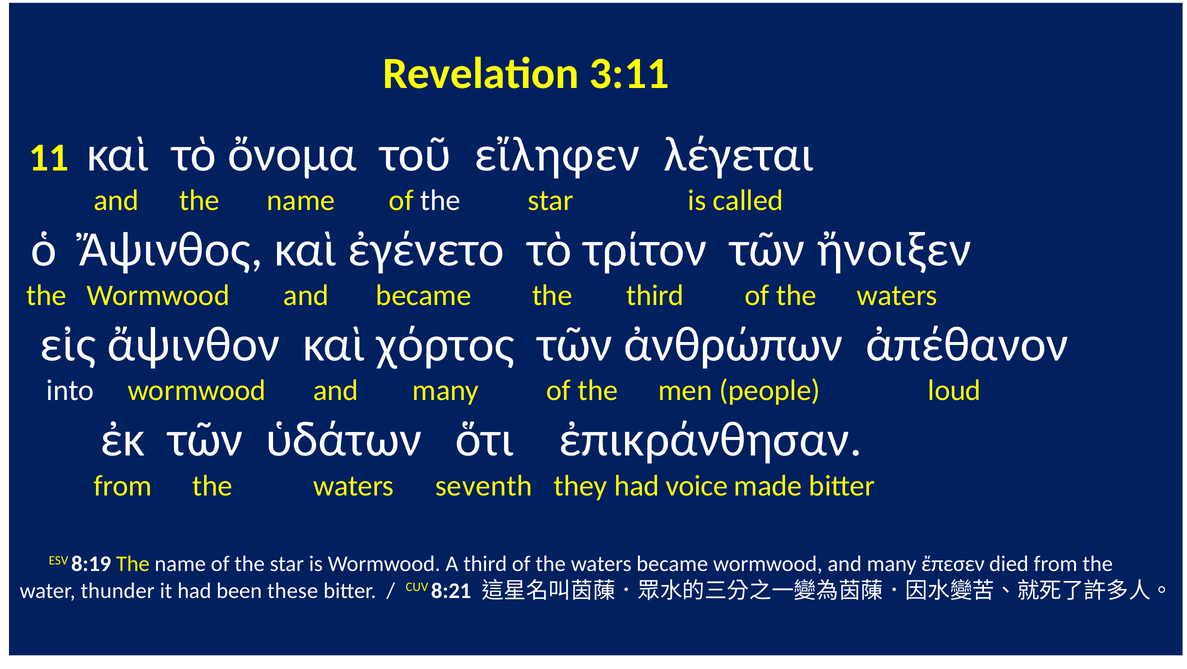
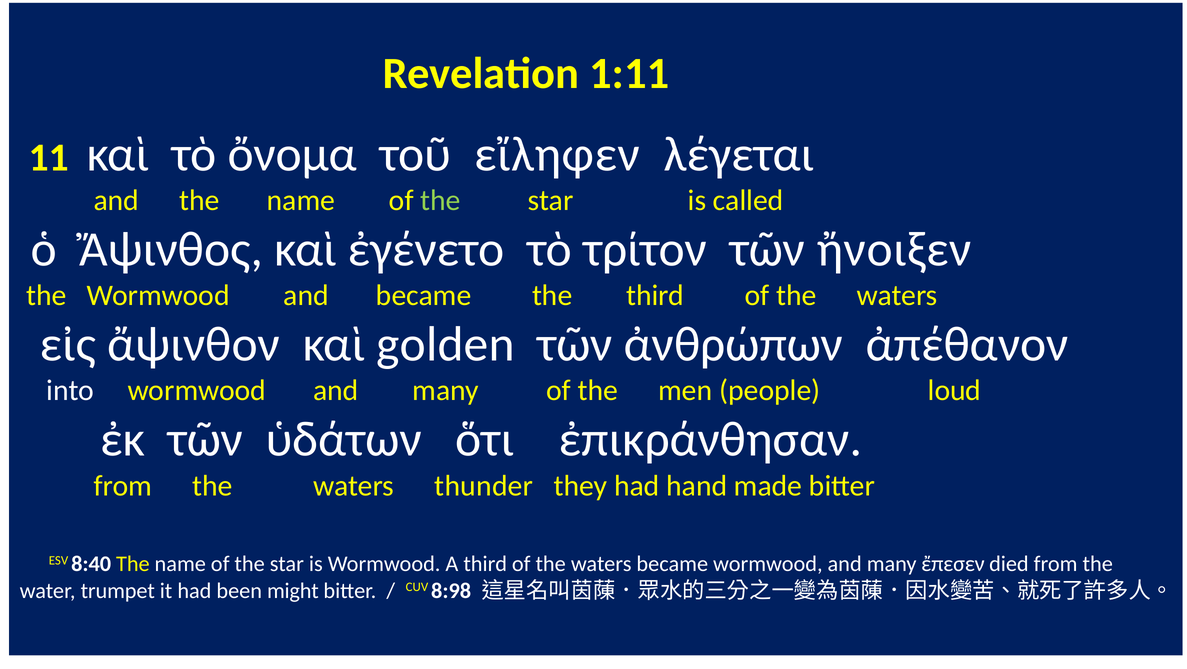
3:11: 3:11 -> 1:11 (629, 74)
the colour: white -> light green (441, 201)
χόρτος: χόρτος -> golden (445, 345)
seventh: seventh -> thunder (484, 486)
voice: voice -> hand (697, 486)
8:19: 8:19 -> 8:40 (91, 564)
thunder: thunder -> trumpet (118, 591)
these: these -> might (293, 591)
8:21: 8:21 -> 8:98 (451, 591)
